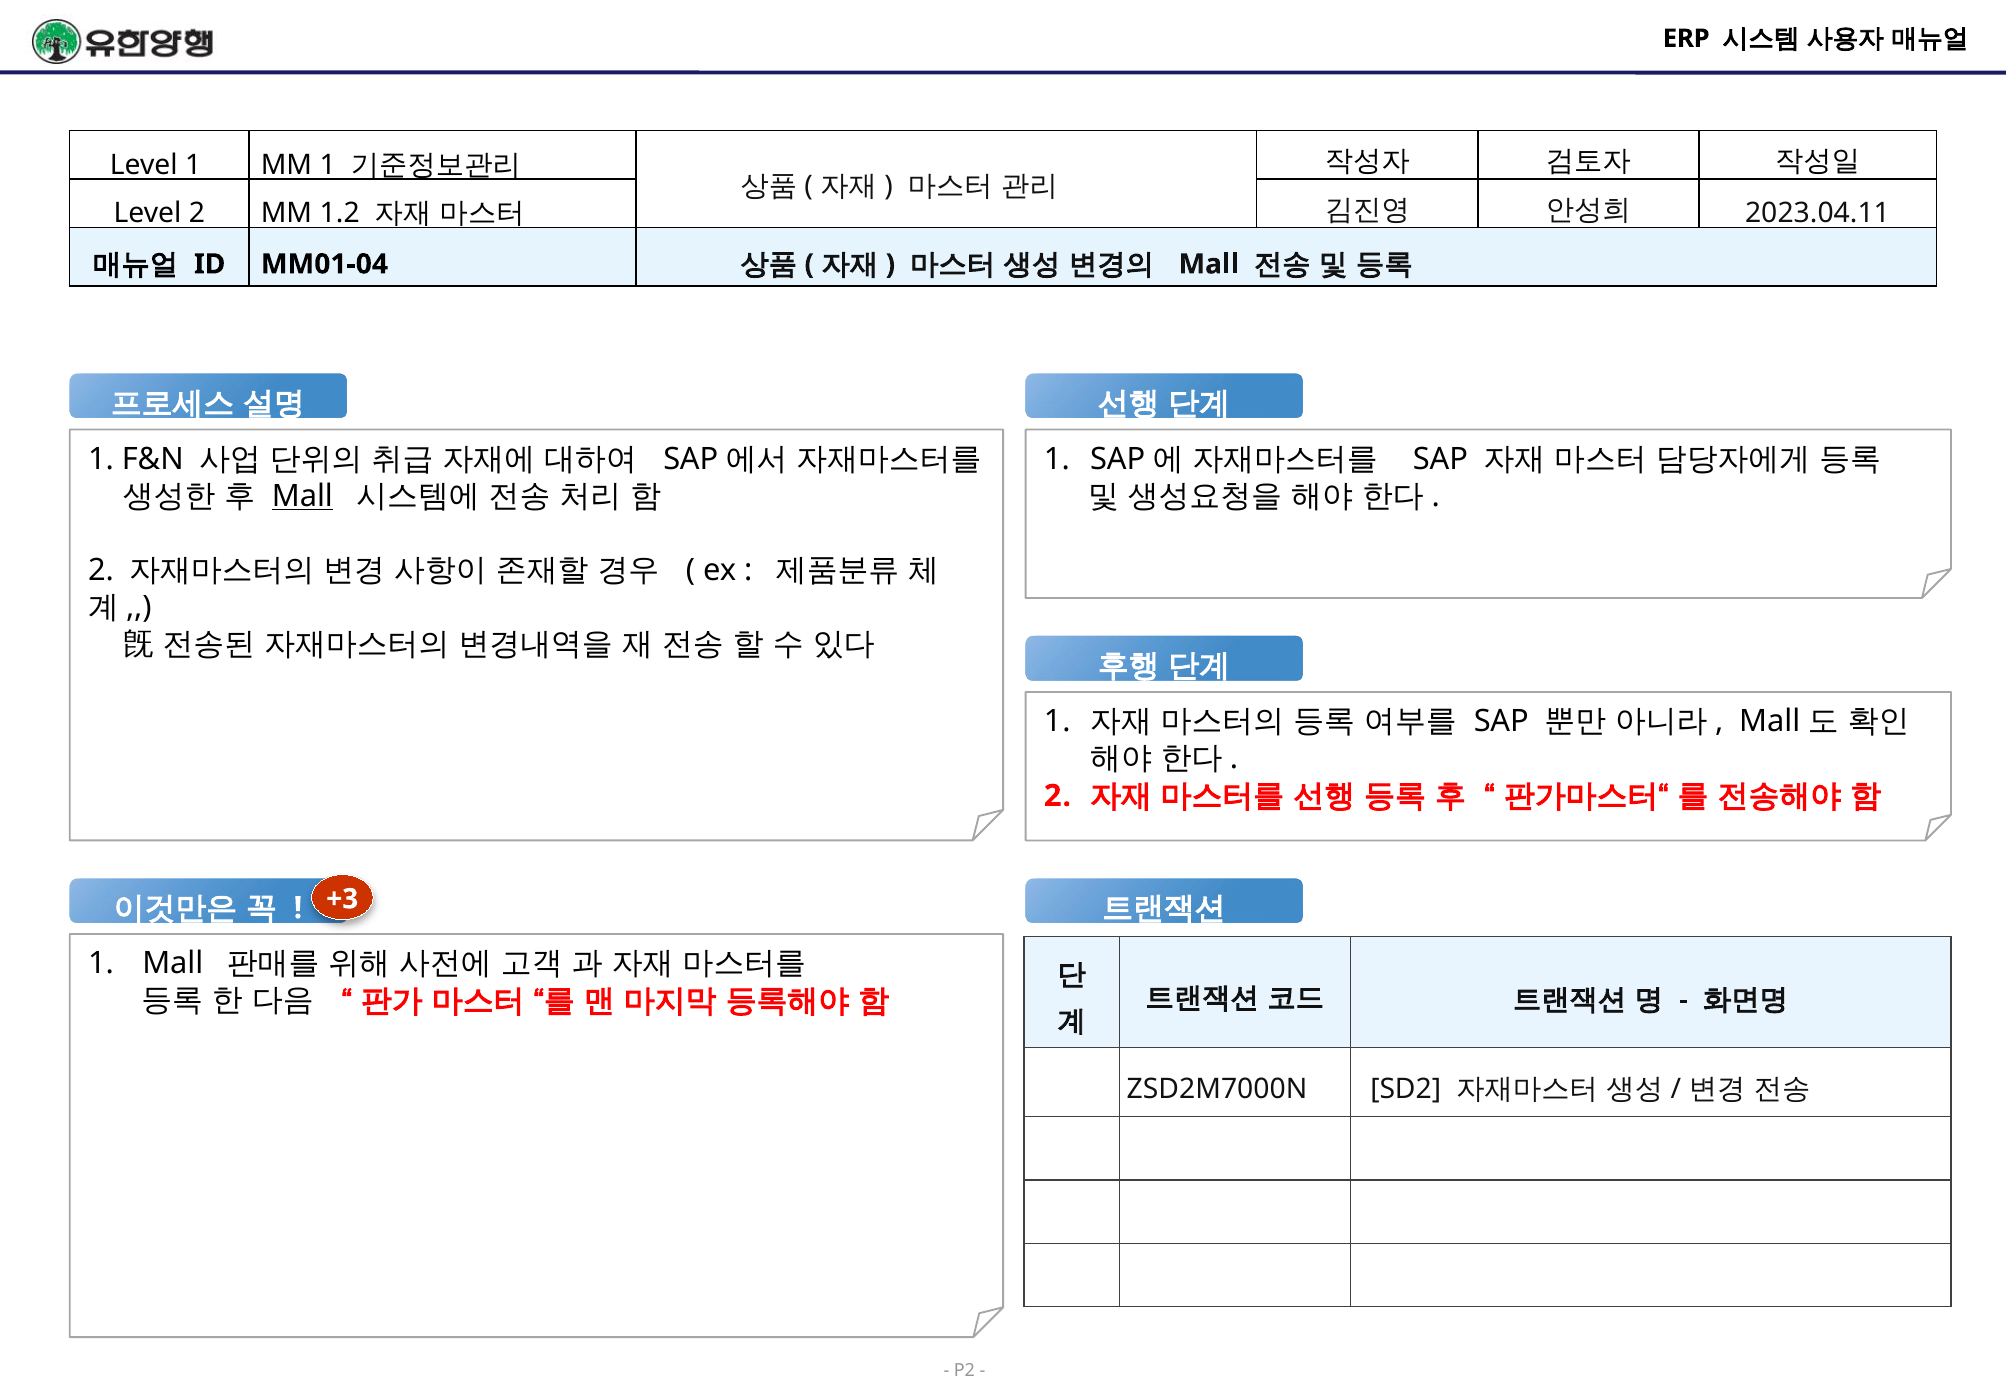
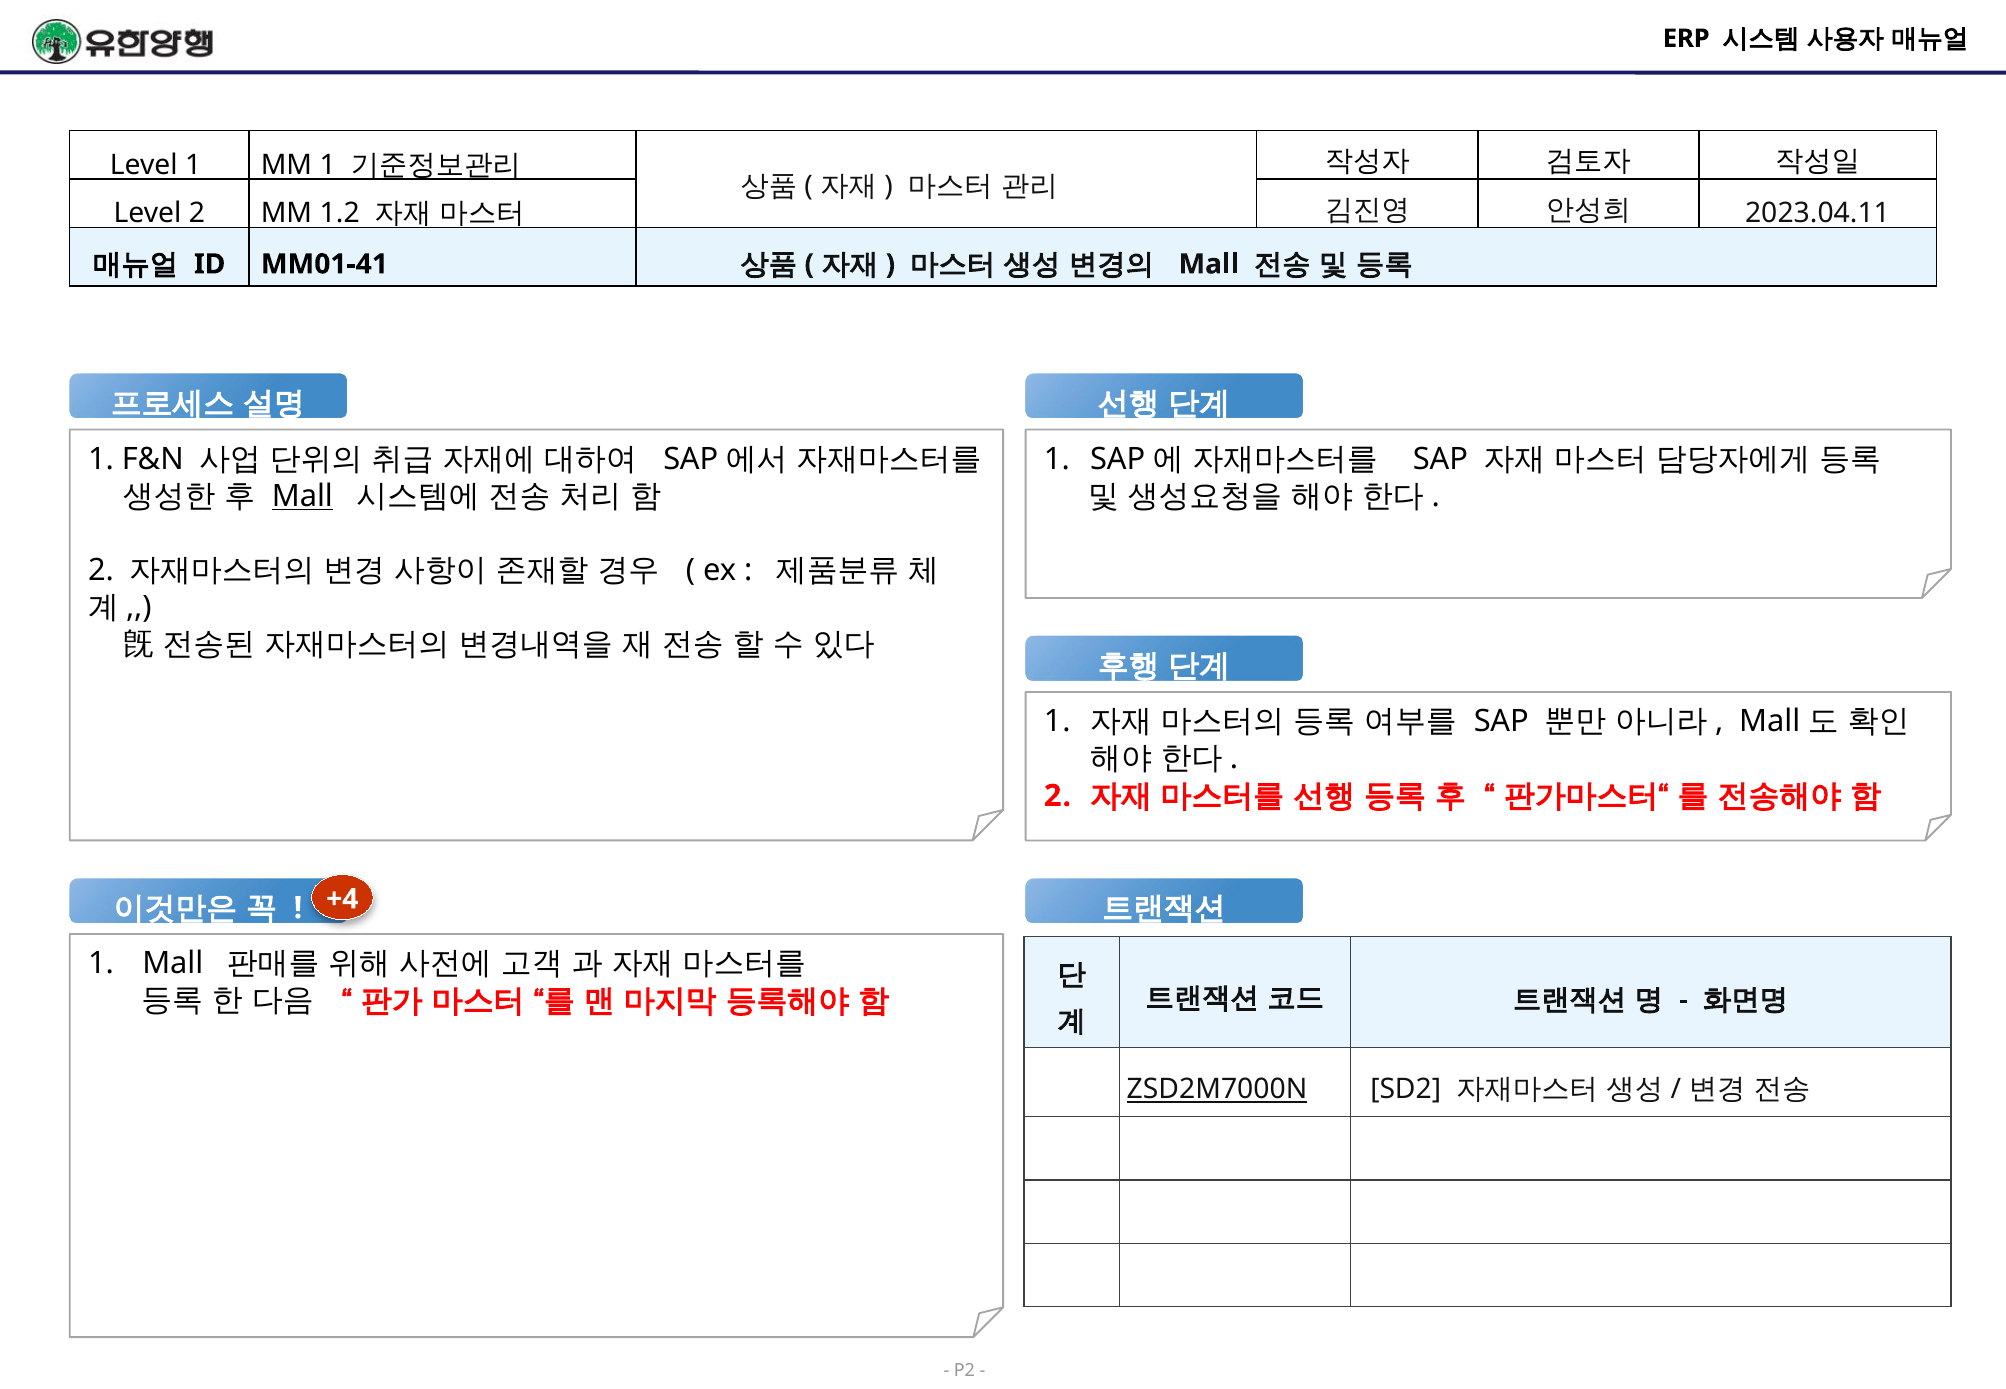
MM01-04: MM01-04 -> MM01-41 (324, 264)
+3: +3 -> +4 (342, 899)
ZSD2M7000N underline: none -> present (1217, 1090)
